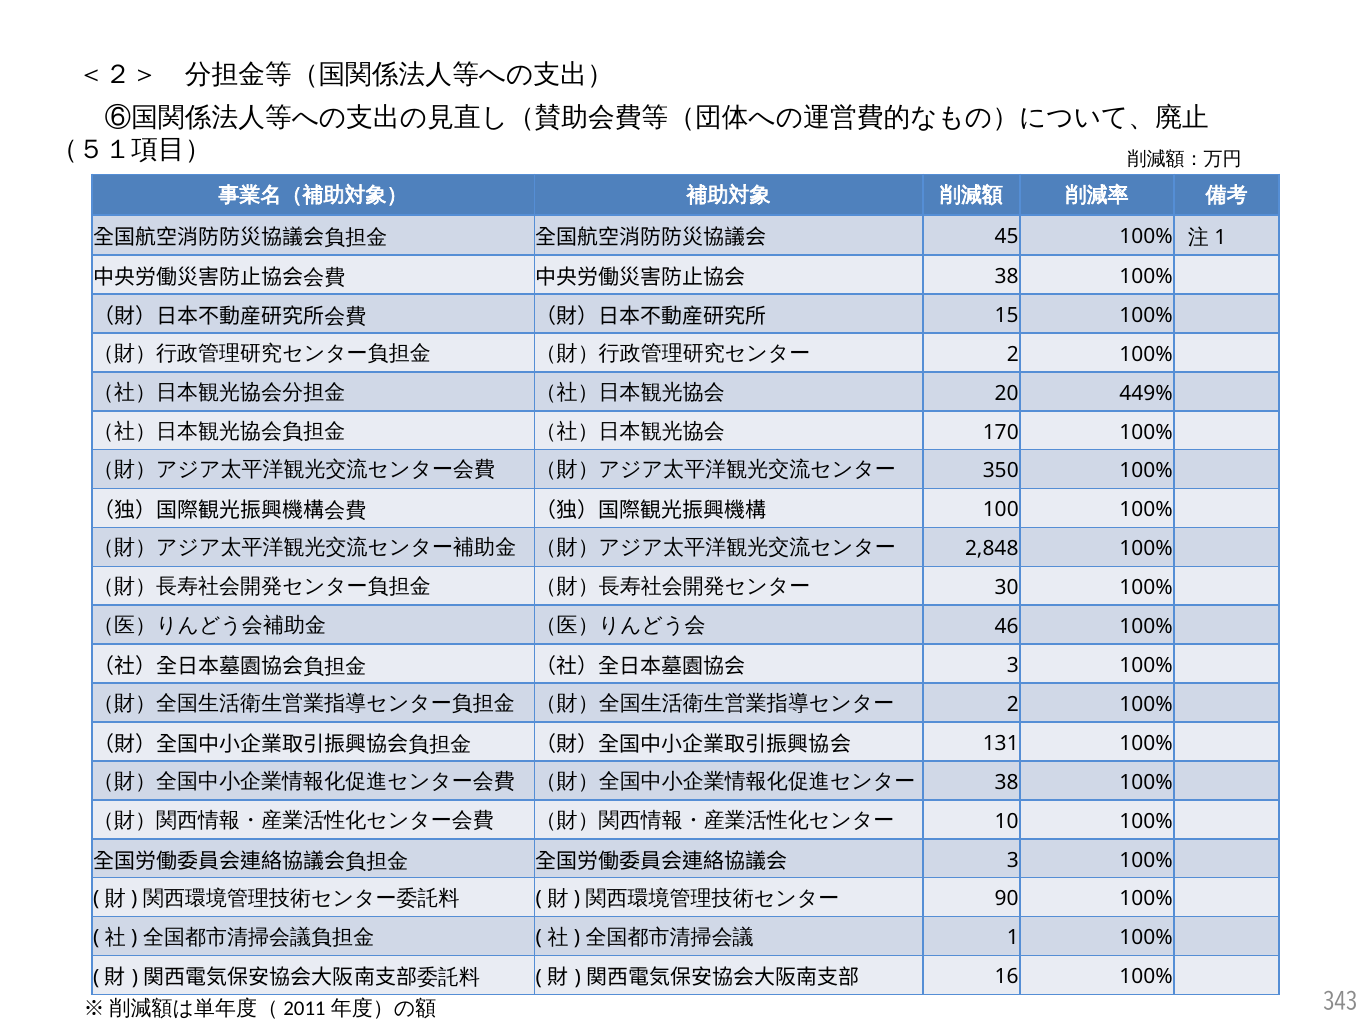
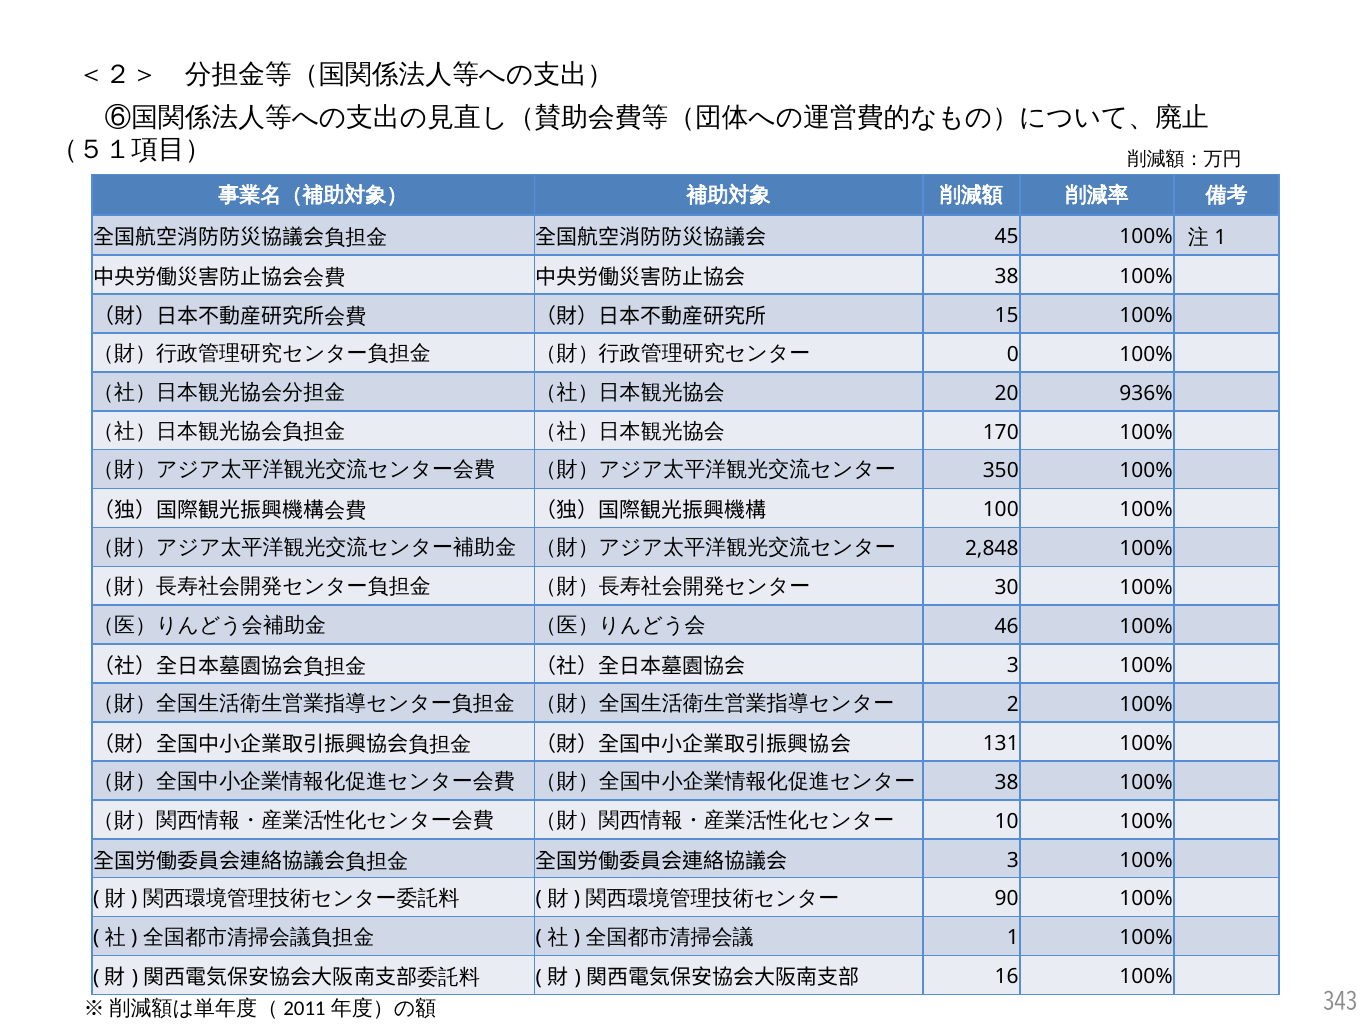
2: 2 -> 0 (1013, 354)
449%: 449% -> 936% (1146, 393)
